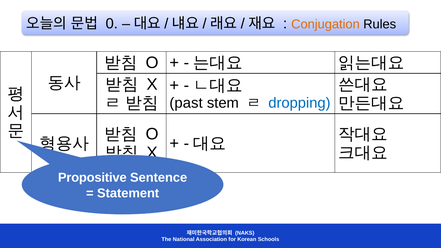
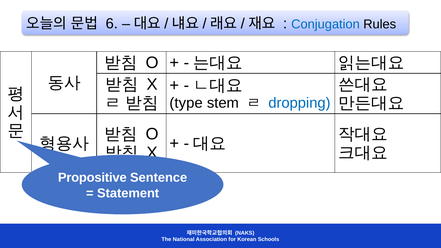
0: 0 -> 6 (112, 24)
Conjugation colour: orange -> blue (325, 24)
past: past -> type (186, 103)
